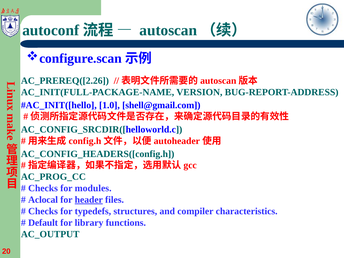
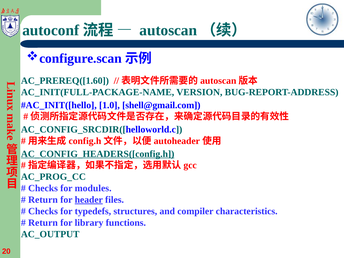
AC_PREREQ([2.26: AC_PREREQ([2.26 -> AC_PREREQ([1.60 (65, 81)
AC_CONFIG_HEADERS([config.h underline: none -> present (98, 154)
Aclocal: Aclocal -> Return (43, 200)
Default: Default -> Return (43, 223)
